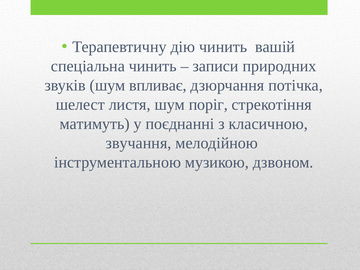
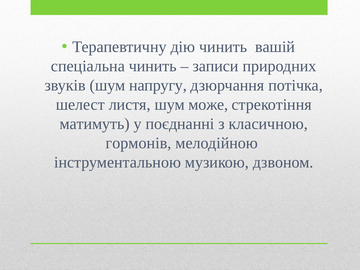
впливає: впливає -> напругу (158, 85)
поріг: поріг -> може (208, 105)
звучання: звучання -> гормонів (139, 143)
